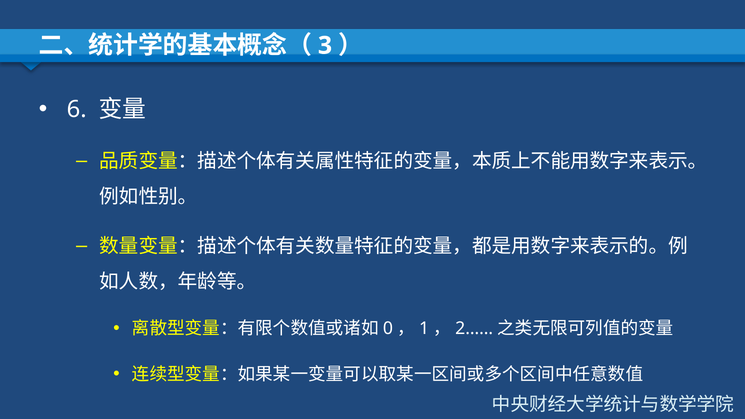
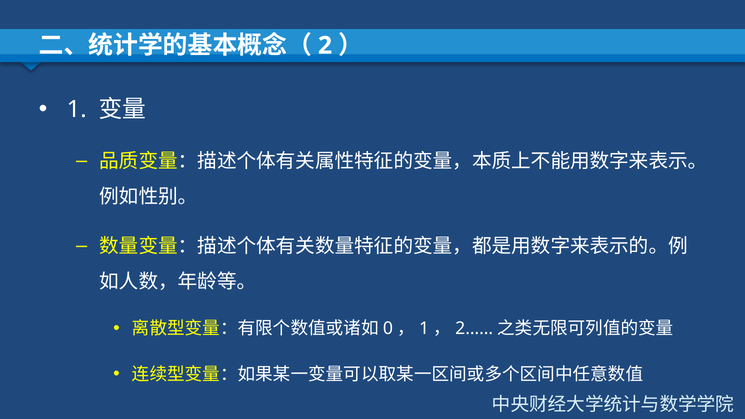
3: 3 -> 2 (325, 46)
6: 6 -> 1 (77, 110)
